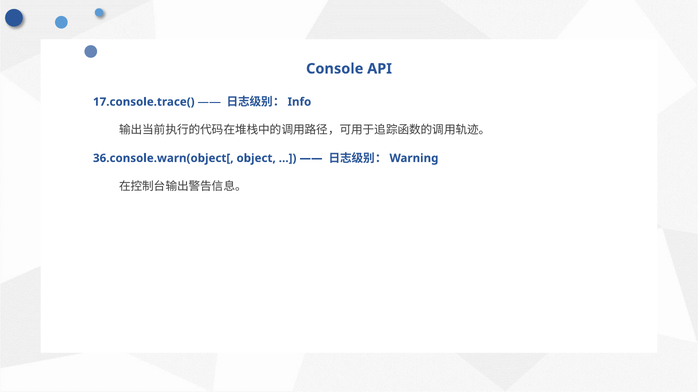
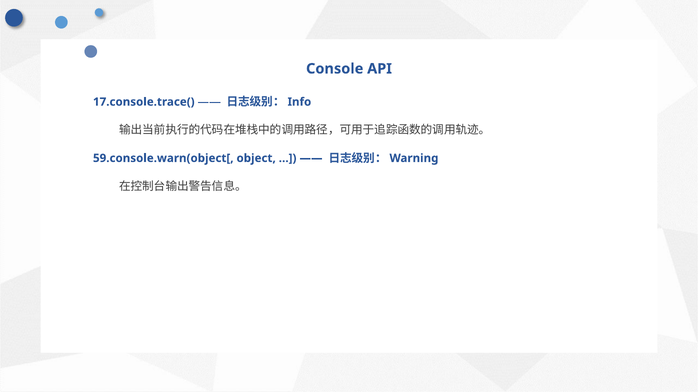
36.console.warn(object[: 36.console.warn(object[ -> 59.console.warn(object[ (163, 158)
